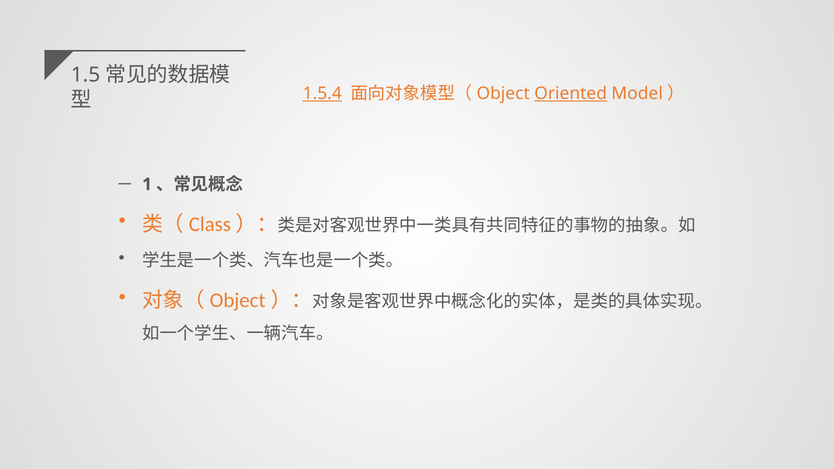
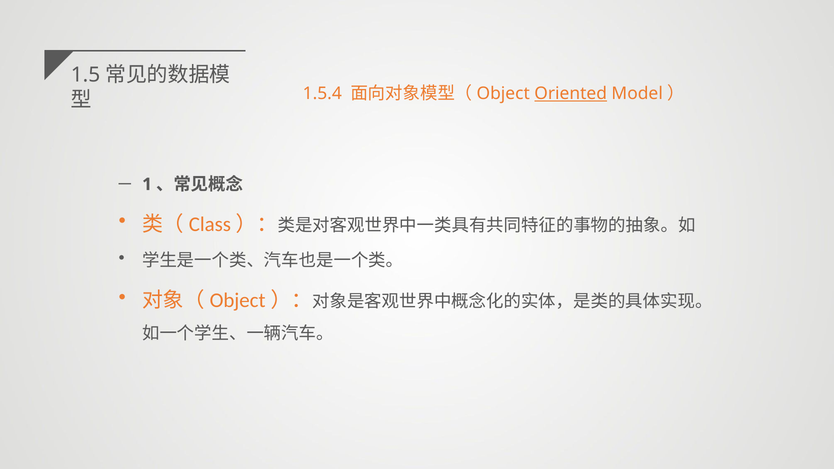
1.5.4 underline: present -> none (322, 94)
